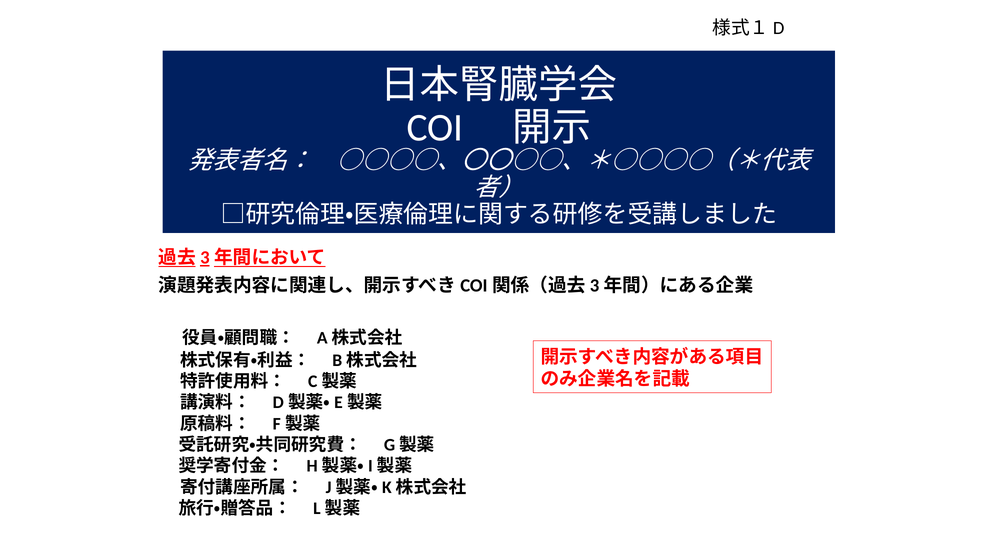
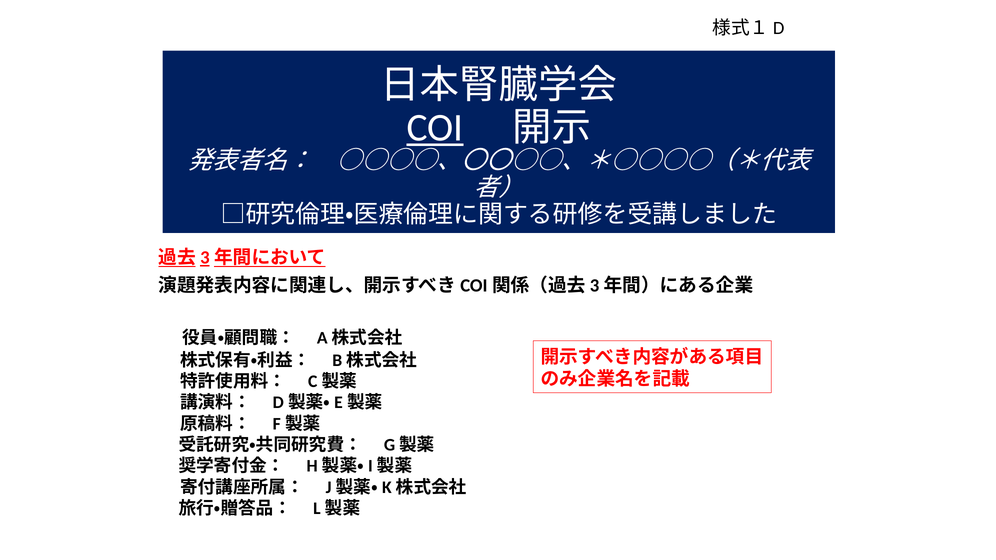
COI underline: none -> present (435, 128)
